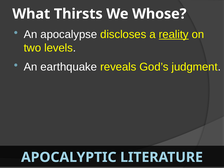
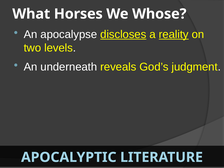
Thirsts: Thirsts -> Horses (78, 14)
discloses underline: none -> present (123, 34)
earthquake: earthquake -> underneath (69, 67)
